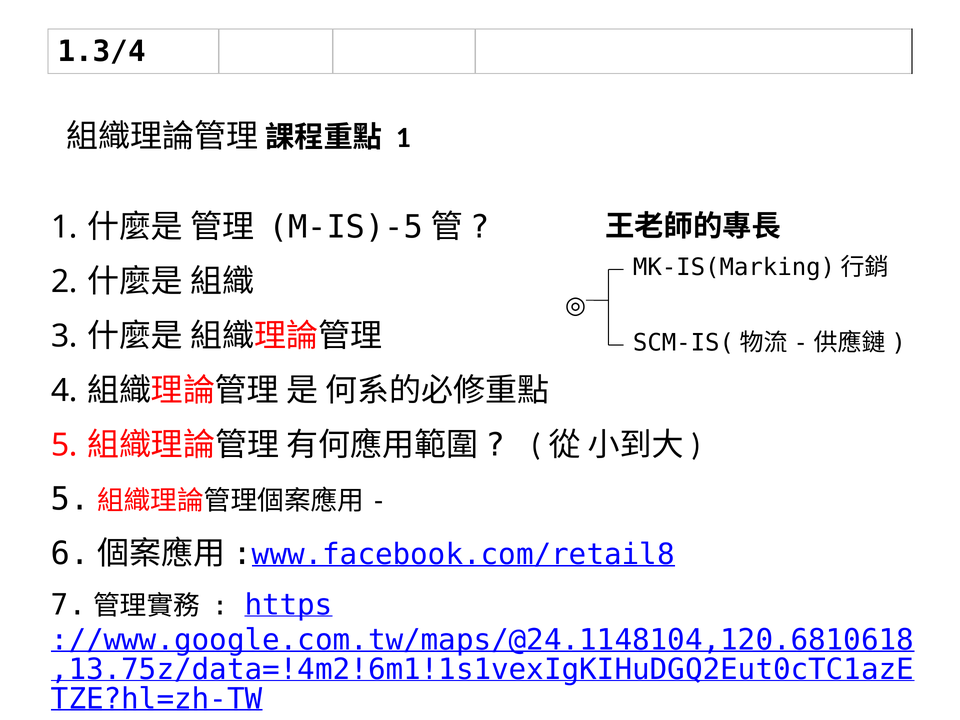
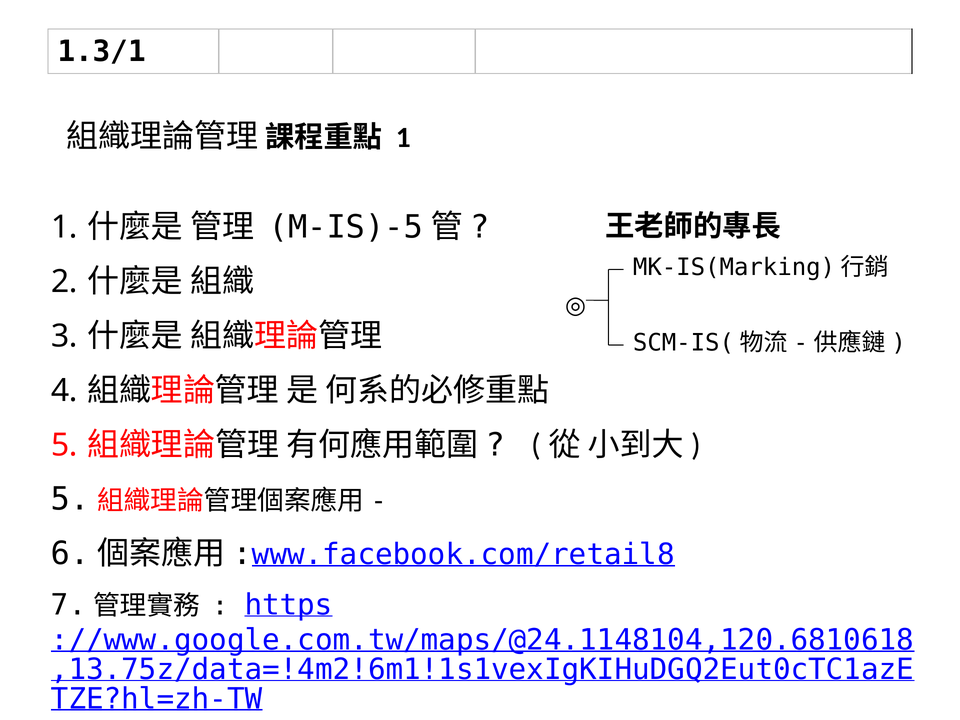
1.3/4: 1.3/4 -> 1.3/1 (102, 52)
